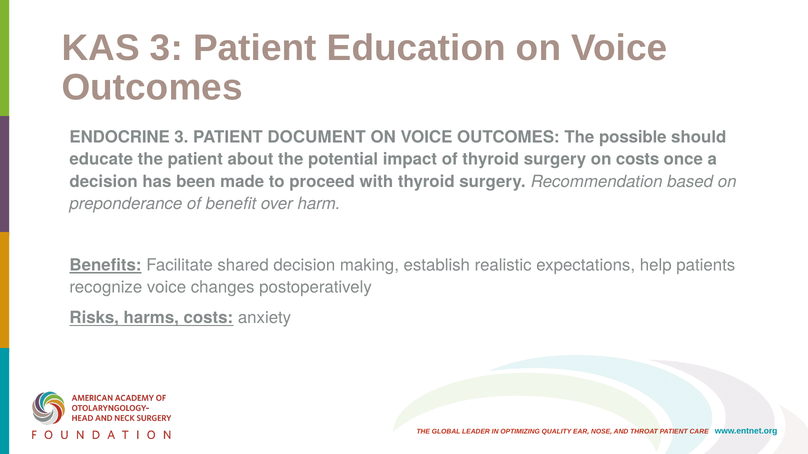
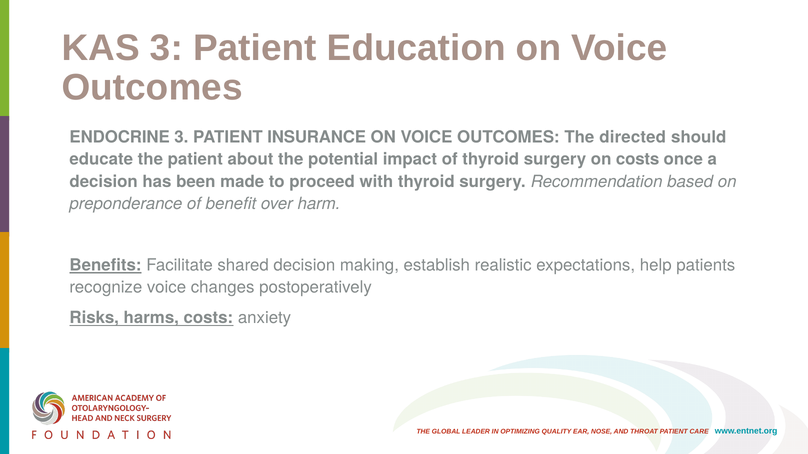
DOCUMENT: DOCUMENT -> INSURANCE (317, 137)
possible: possible -> directed (633, 137)
